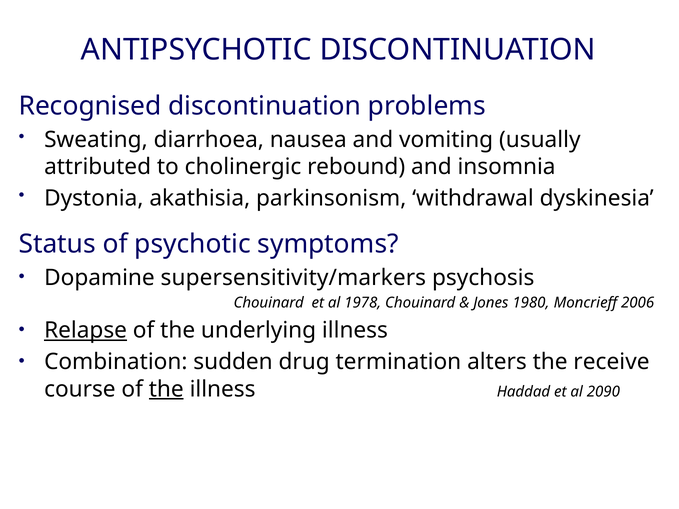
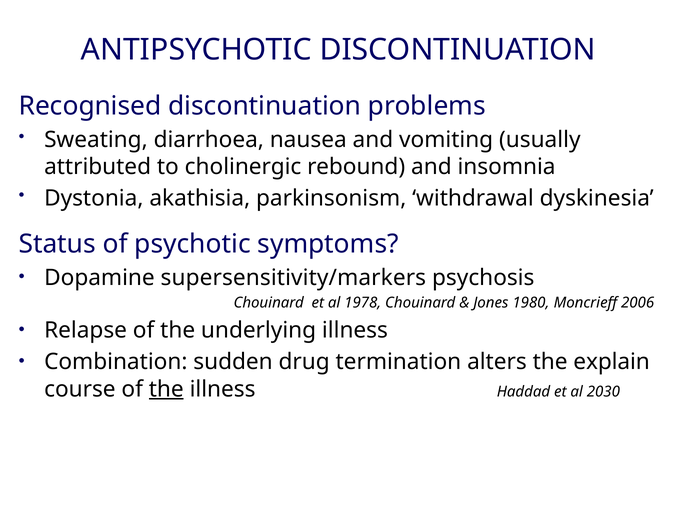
Relapse underline: present -> none (86, 331)
receive: receive -> explain (612, 362)
2090: 2090 -> 2030 (603, 392)
